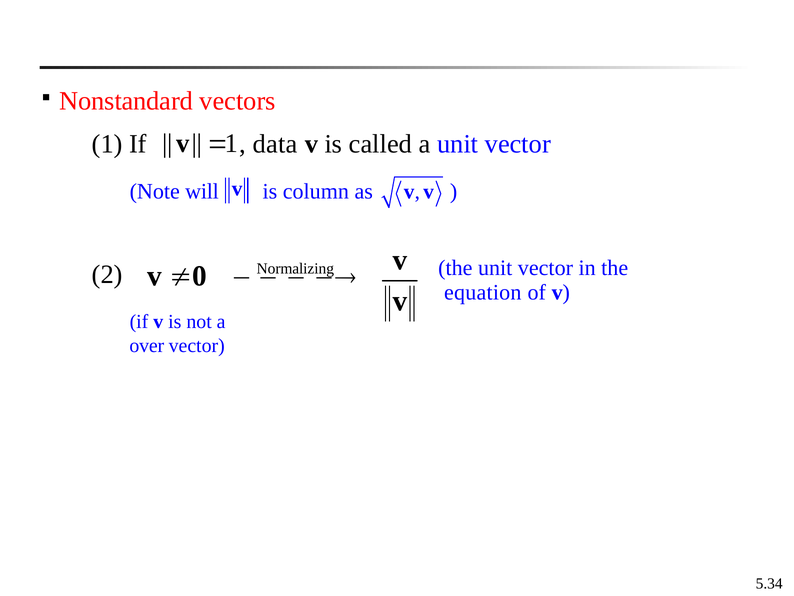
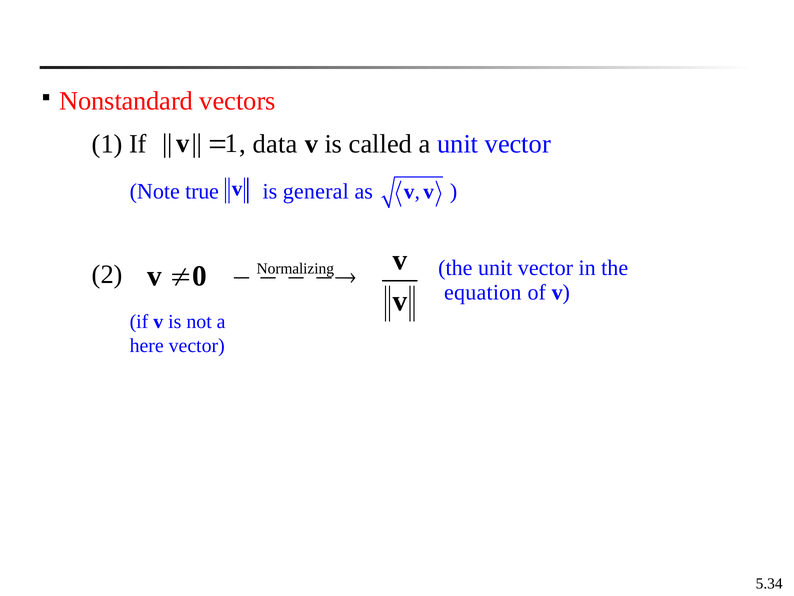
will: will -> true (202, 191)
column: column -> general (316, 191)
over: over -> here (147, 345)
